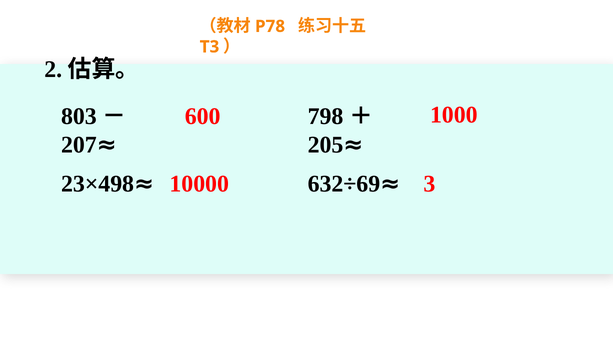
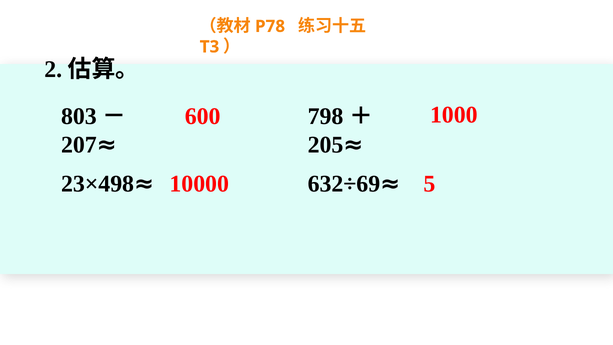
3: 3 -> 5 (429, 184)
